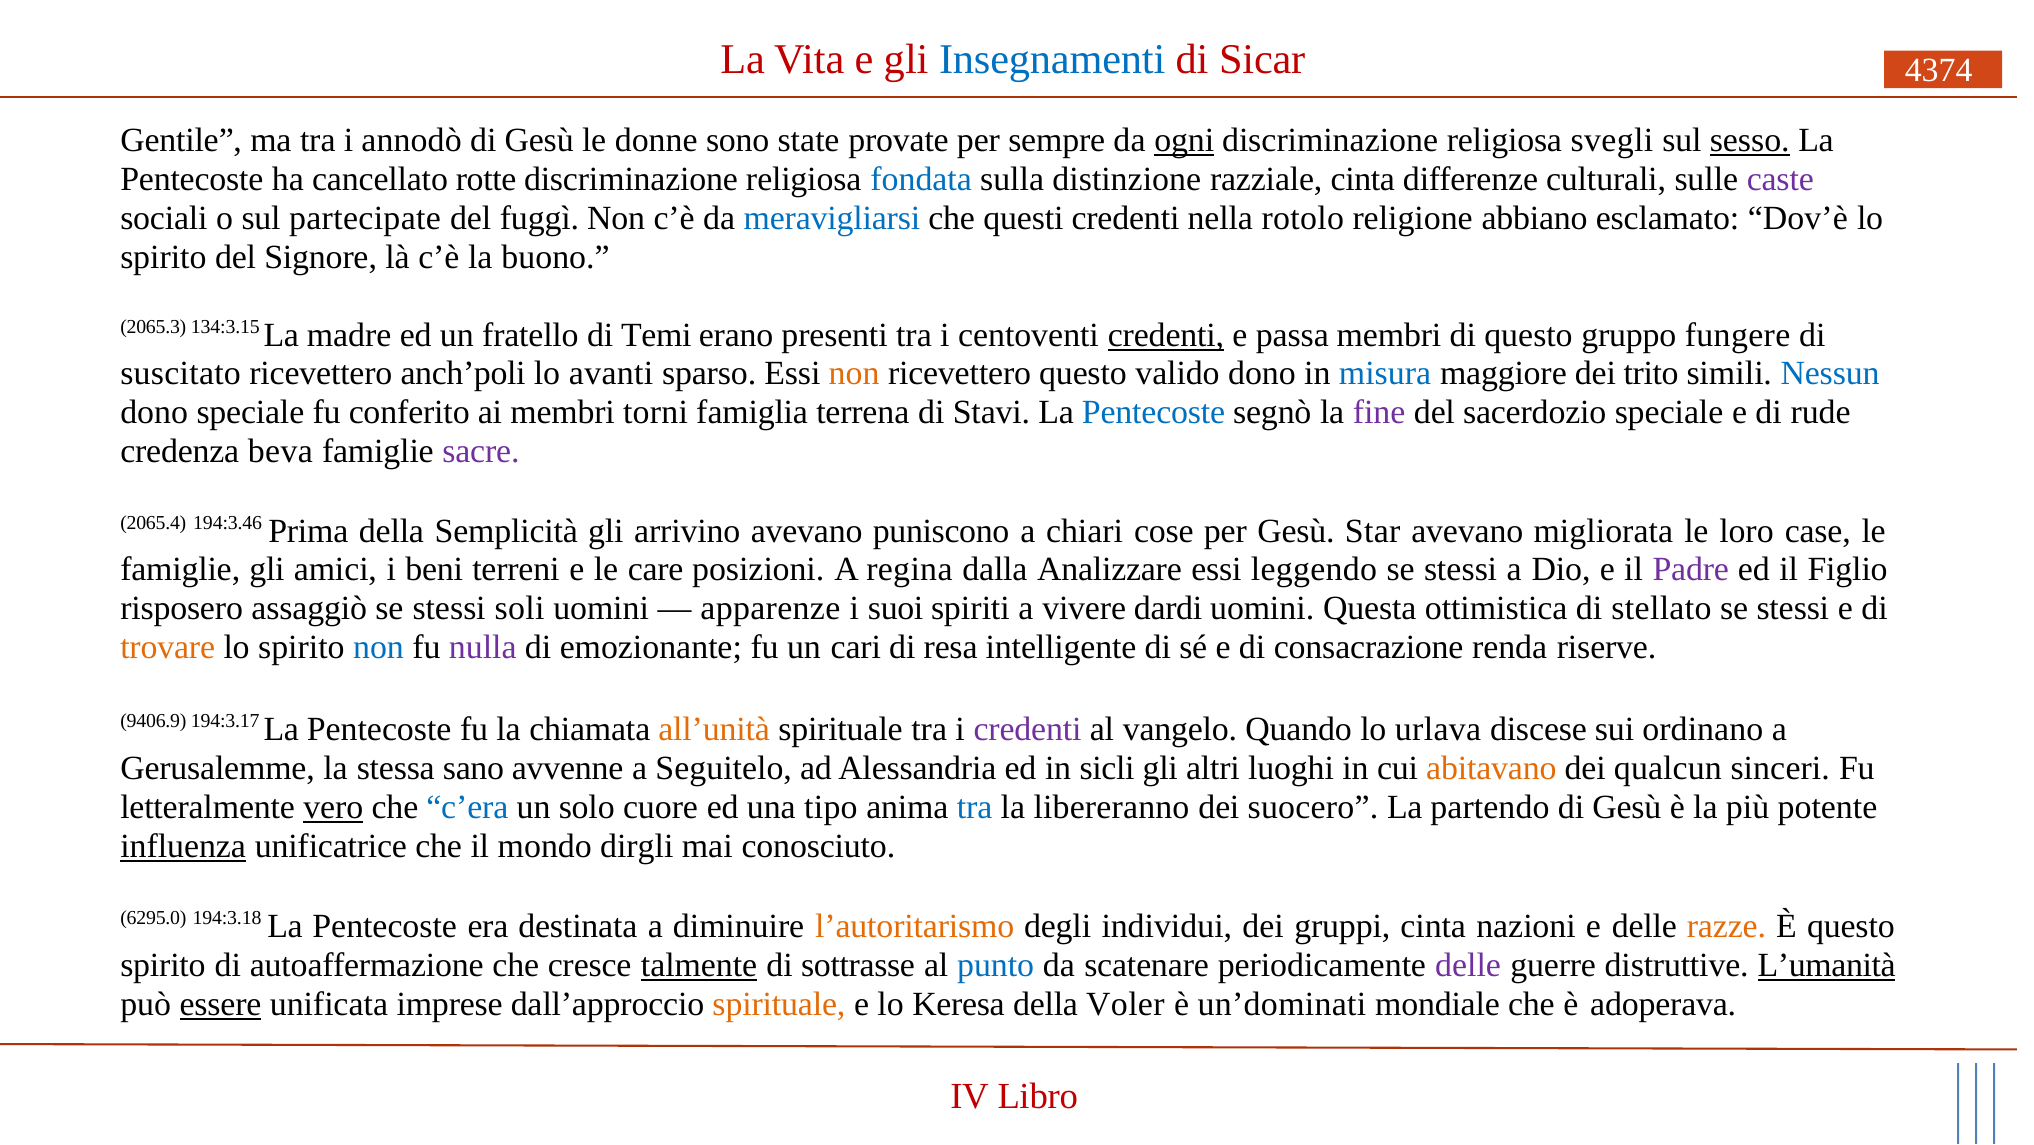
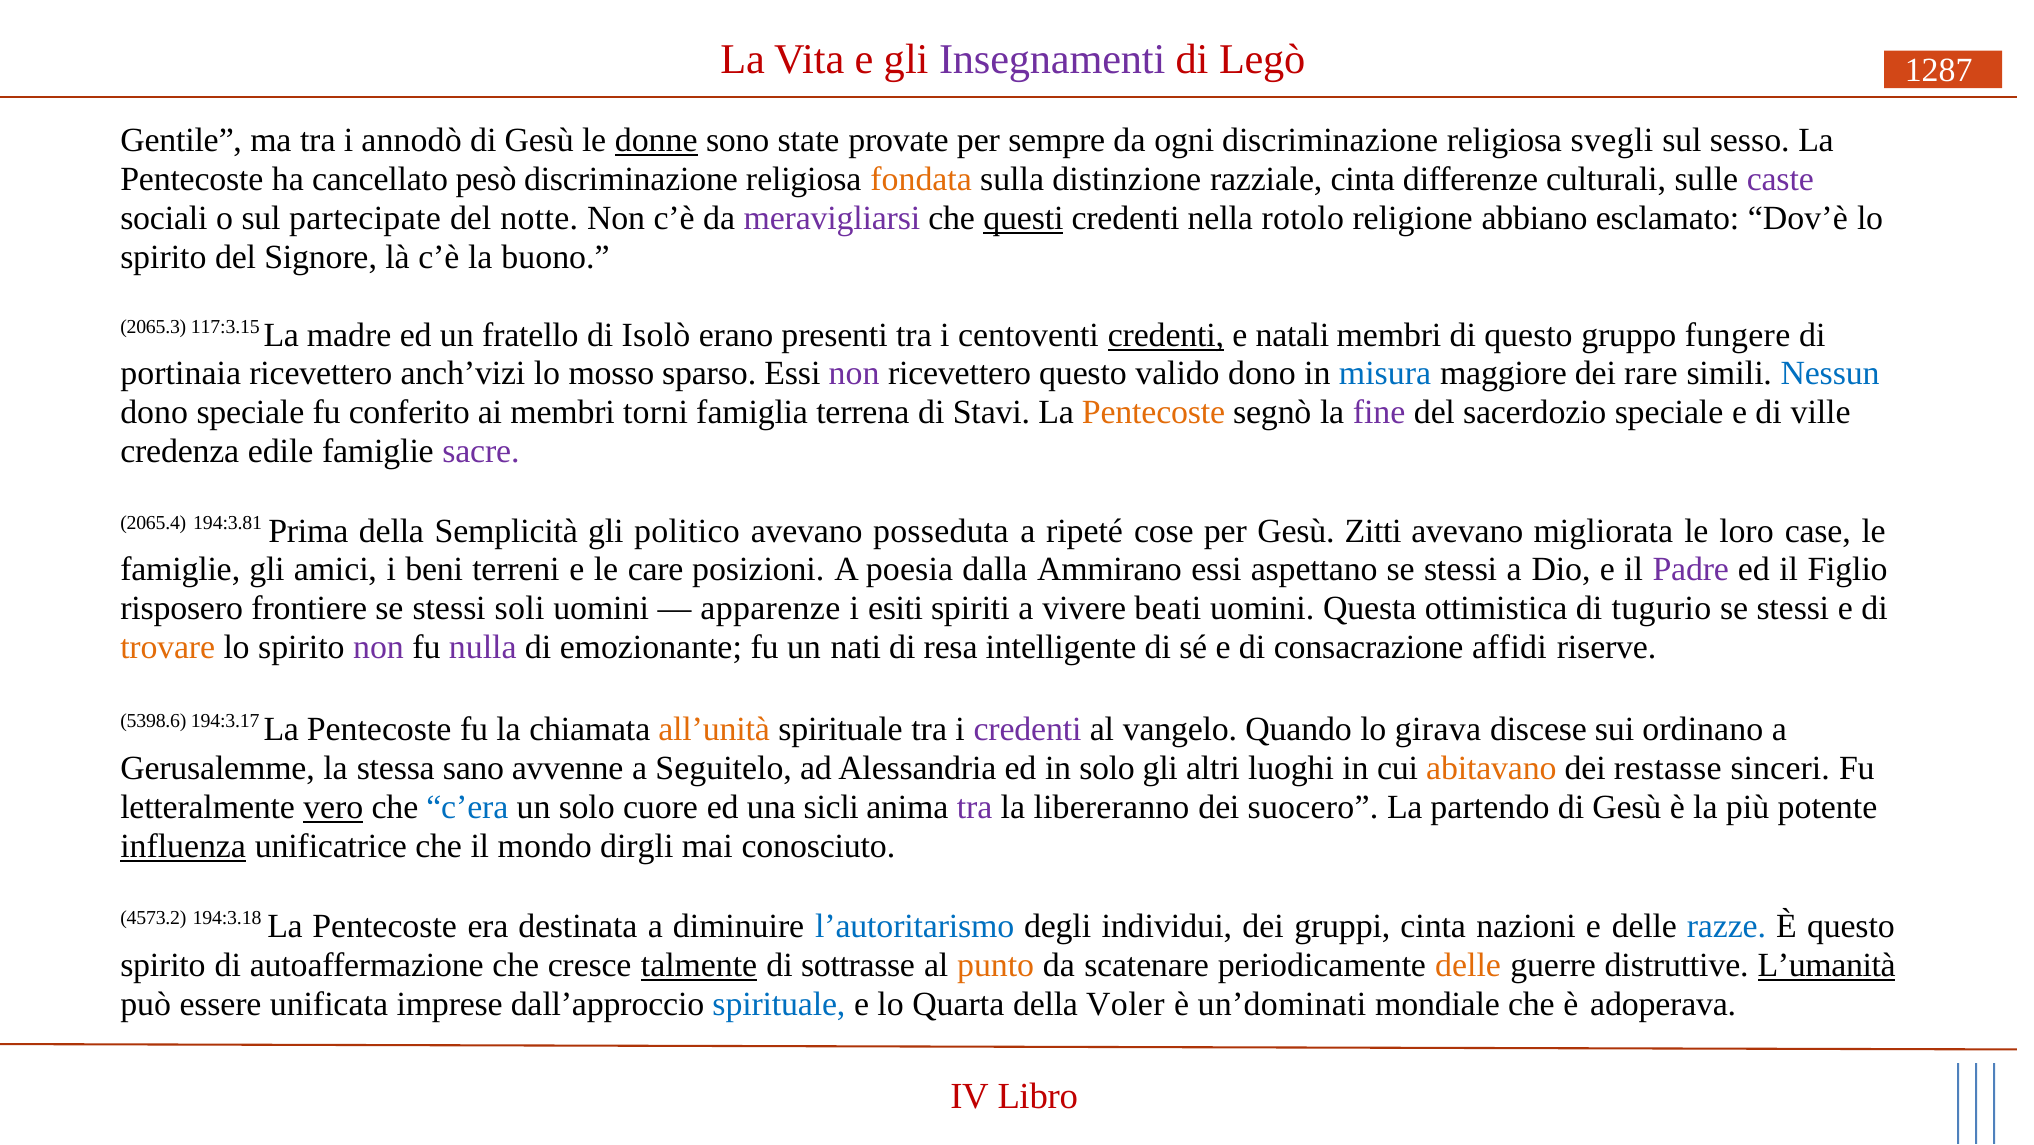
Insegnamenti colour: blue -> purple (1052, 60)
Sicar: Sicar -> Legò (1262, 60)
4374: 4374 -> 1287 (1939, 70)
donne underline: none -> present (656, 141)
ogni underline: present -> none (1184, 141)
sesso underline: present -> none (1750, 141)
rotte: rotte -> pesò (486, 180)
fondata colour: blue -> orange (921, 180)
fuggì: fuggì -> notte (539, 219)
meravigliarsi colour: blue -> purple (832, 219)
questi underline: none -> present (1023, 219)
134:3.15: 134:3.15 -> 117:3.15 (225, 327)
Temi: Temi -> Isolò (656, 335)
passa: passa -> natali (1292, 335)
suscitato: suscitato -> portinaia (181, 374)
anch’poli: anch’poli -> anch’vizi (463, 374)
avanti: avanti -> mosso (611, 374)
non colour: orange -> purple (854, 374)
trito: trito -> rare (1651, 374)
Pentecoste colour: blue -> orange (1154, 413)
rude: rude -> ville (1821, 413)
beva: beva -> edile (281, 451)
194:3.46: 194:3.46 -> 194:3.81 (228, 523)
arrivino: arrivino -> politico (687, 531)
puniscono: puniscono -> posseduta (941, 531)
chiari: chiari -> ripeté (1084, 531)
Star: Star -> Zitti (1373, 531)
regina: regina -> poesia (909, 570)
Analizzare: Analizzare -> Ammirano (1109, 570)
leggendo: leggendo -> aspettano (1314, 570)
assaggiò: assaggiò -> frontiere (309, 609)
suoi: suoi -> esiti (896, 609)
dardi: dardi -> beati (1168, 609)
stellato: stellato -> tugurio (1661, 609)
non colour: blue -> purple (378, 647)
cari: cari -> nati (856, 647)
renda: renda -> affidi (1509, 647)
9406.9: 9406.9 -> 5398.6 (153, 721)
urlava: urlava -> girava (1438, 729)
in sicli: sicli -> solo (1107, 768)
qualcun: qualcun -> restasse (1668, 768)
tipo: tipo -> sicli (831, 807)
tra colour: blue -> purple (975, 807)
6295.0: 6295.0 -> 4573.2 (153, 919)
l’autoritarismo colour: orange -> blue (915, 927)
razze colour: orange -> blue (1726, 927)
punto colour: blue -> orange (996, 966)
delle colour: purple -> orange (1468, 966)
essere underline: present -> none (221, 1005)
spirituale colour: orange -> blue (779, 1005)
Keresa: Keresa -> Quarta (958, 1005)
